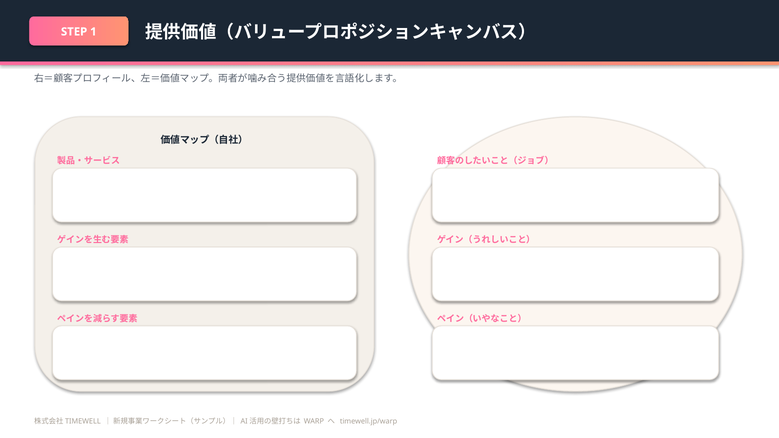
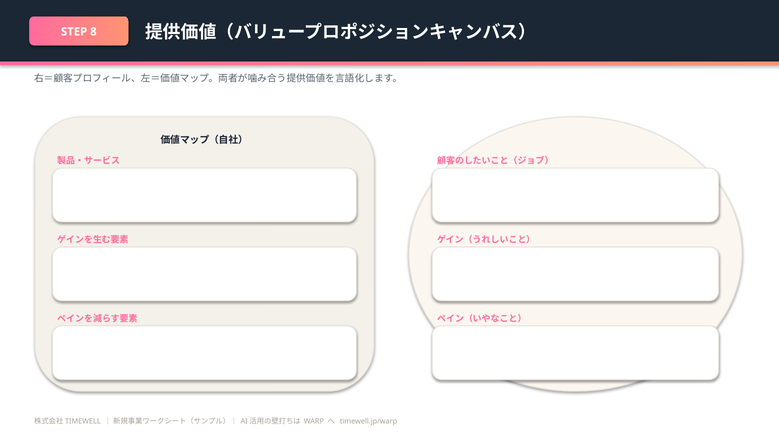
1: 1 -> 8 (93, 32)
